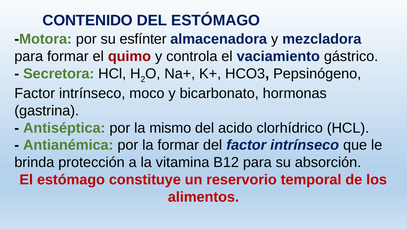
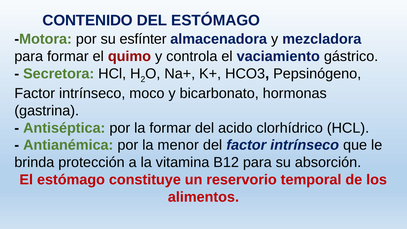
la mismo: mismo -> formar (170, 128)
la formar: formar -> menor (178, 145)
